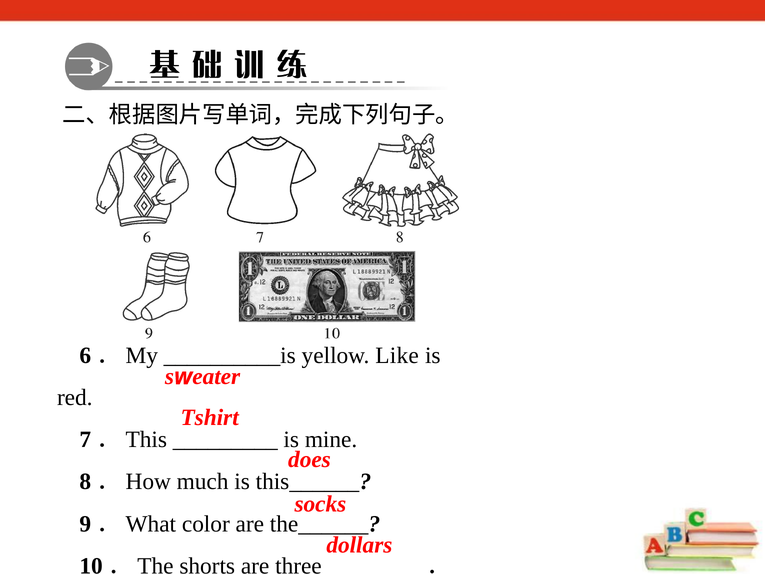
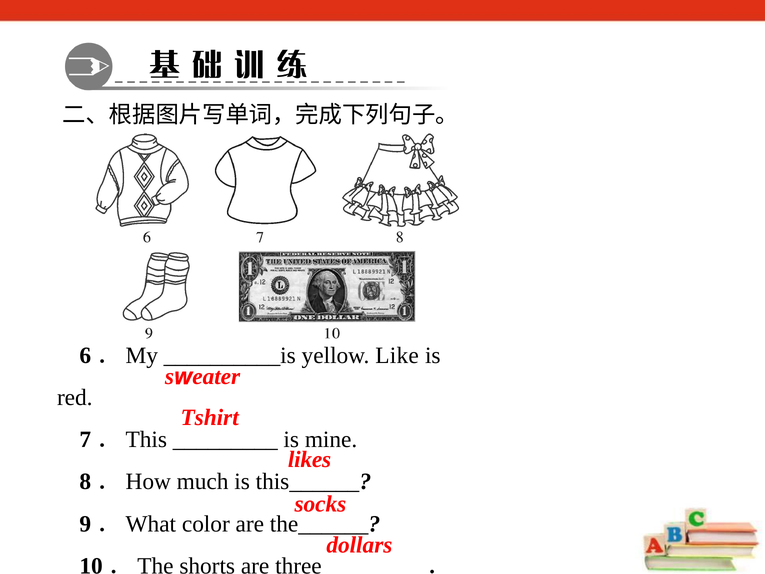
does: does -> likes (310, 459)
